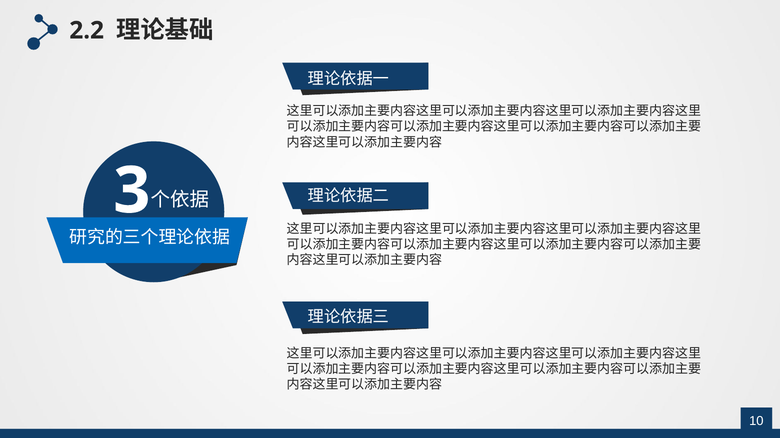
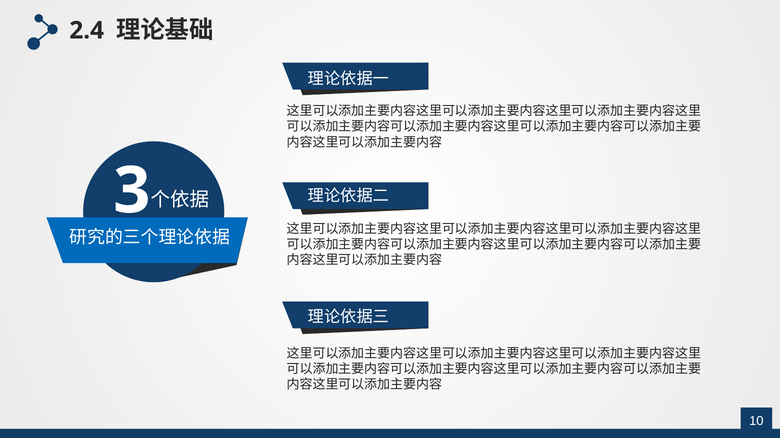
2.2: 2.2 -> 2.4 (87, 30)
